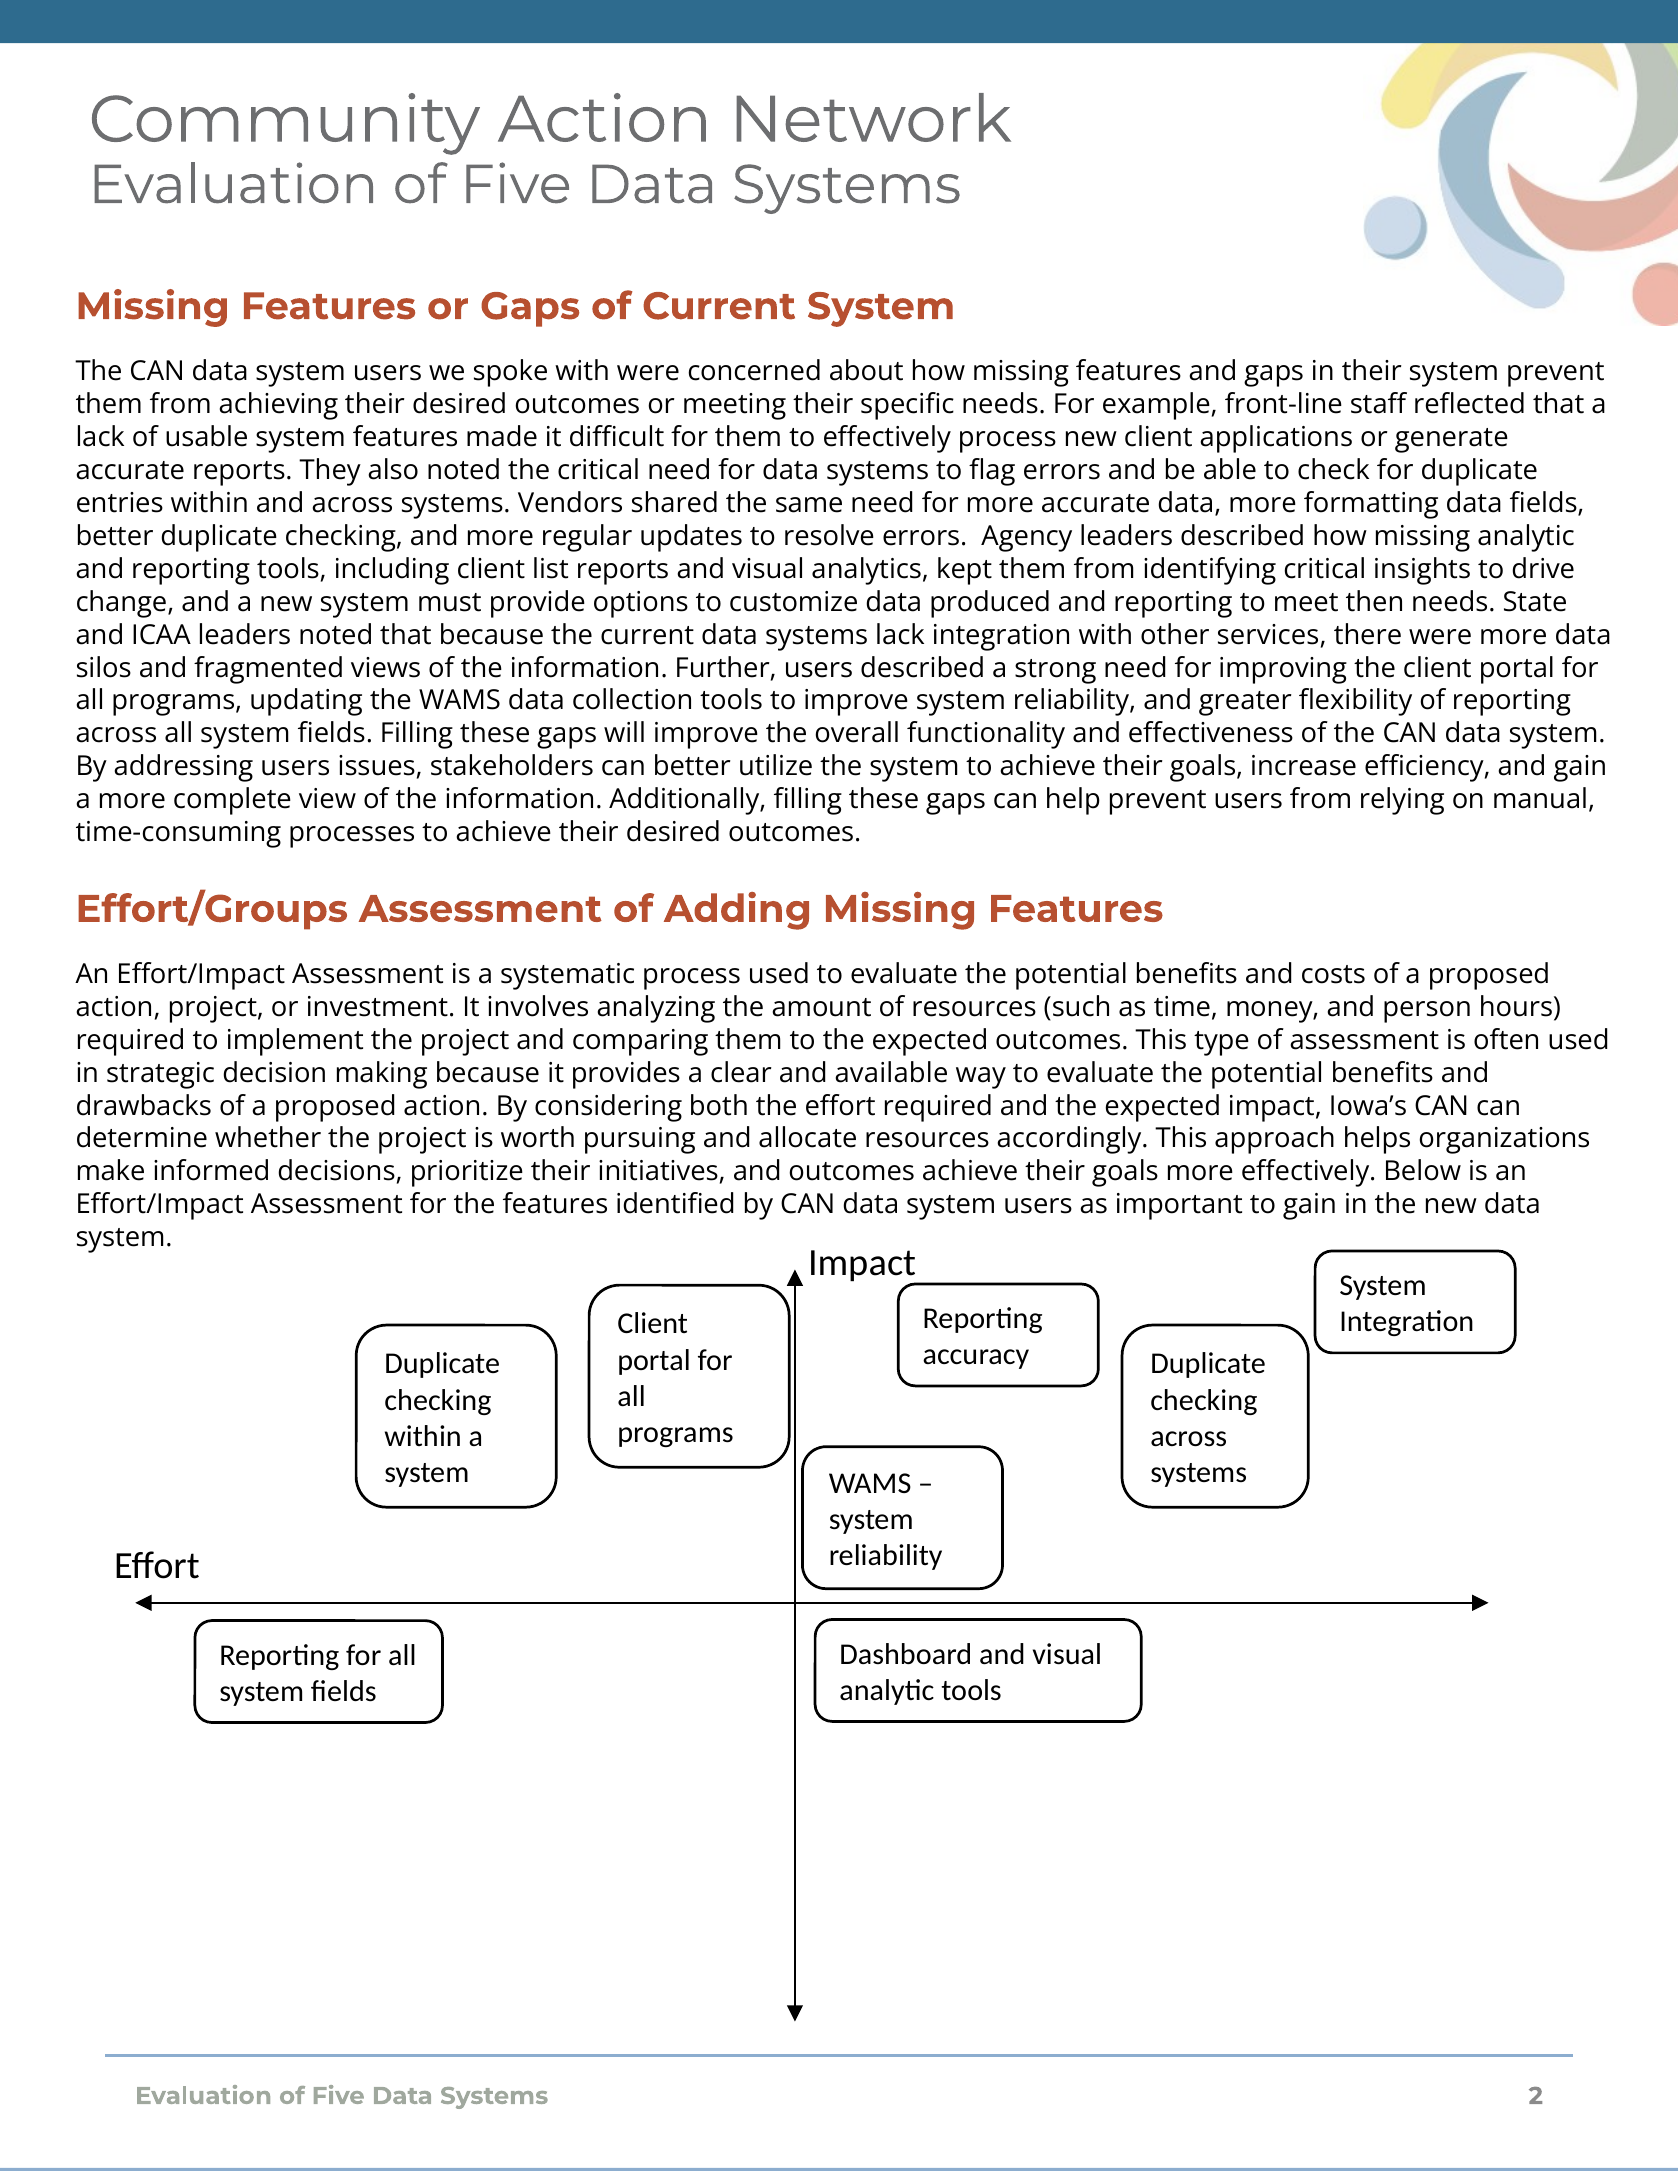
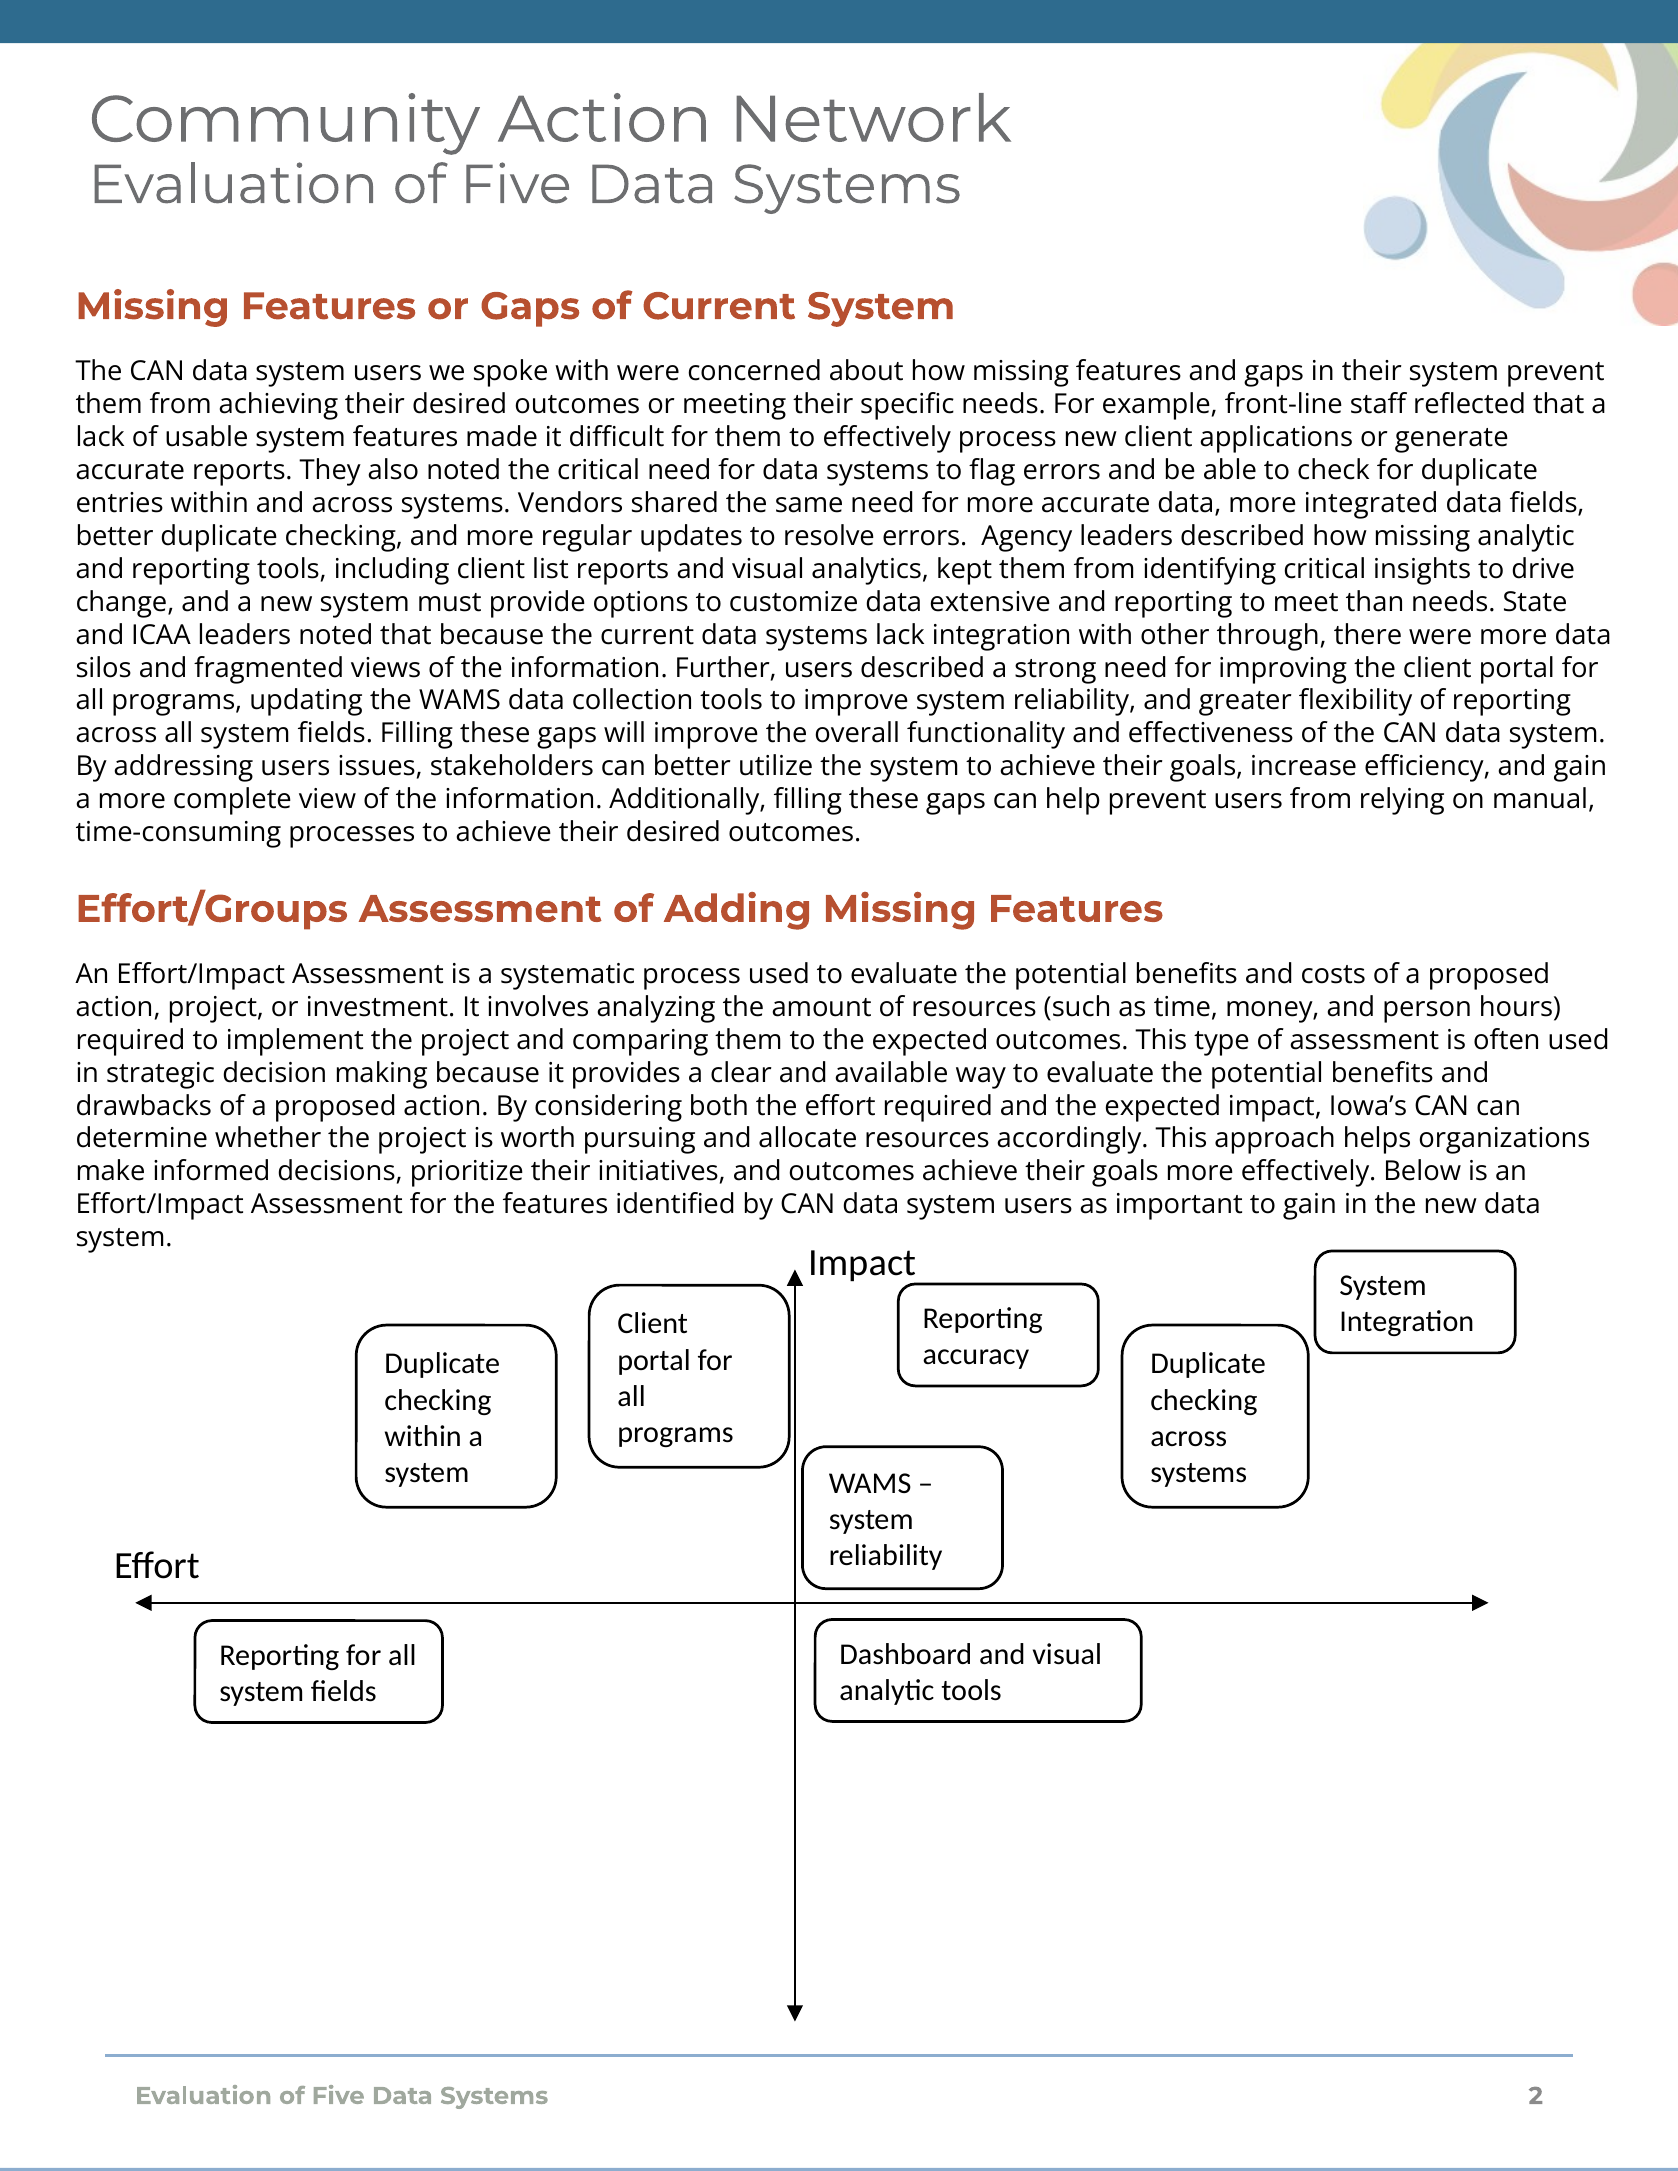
formatting: formatting -> integrated (1371, 503)
produced: produced -> extensive (990, 602)
then: then -> than (1375, 602)
services: services -> through (1272, 635)
